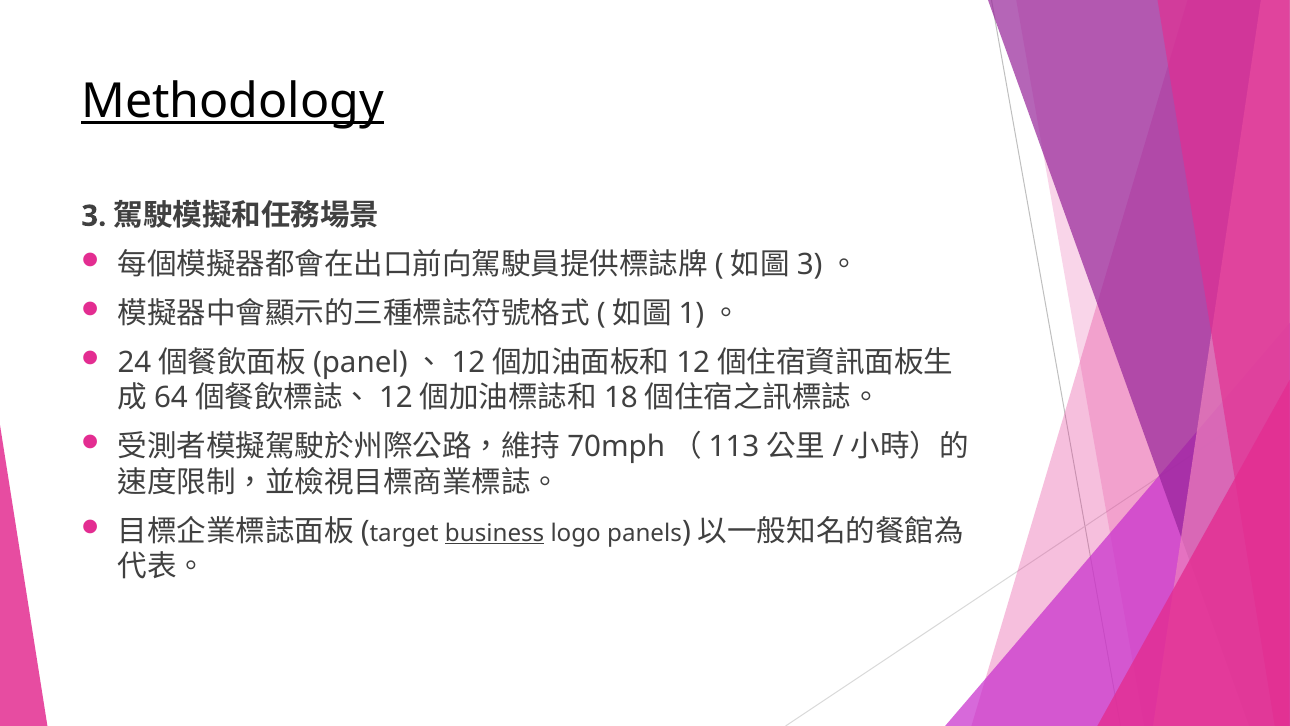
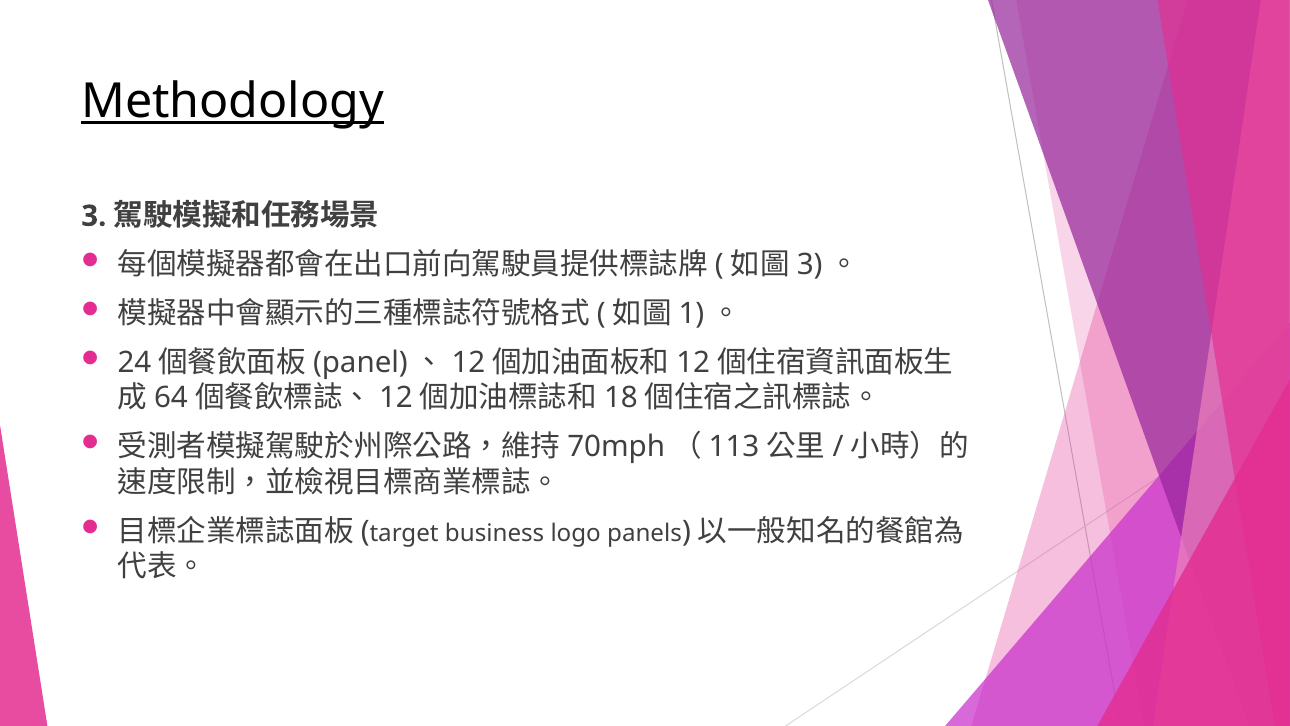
business underline: present -> none (495, 533)
